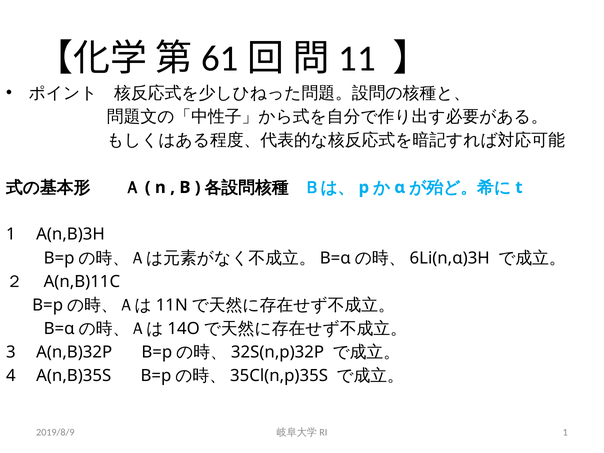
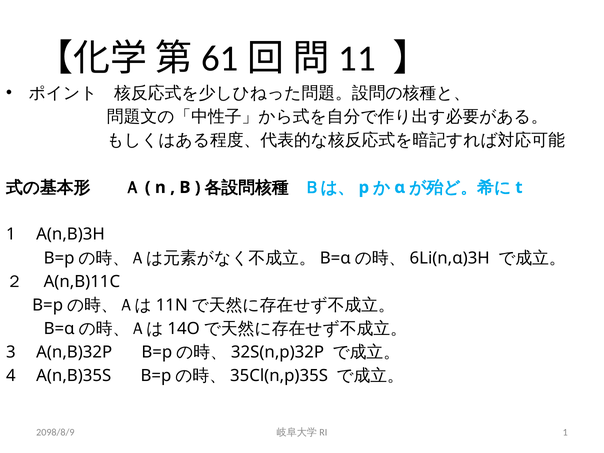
2019/8/9: 2019/8/9 -> 2098/8/9 (55, 433)
